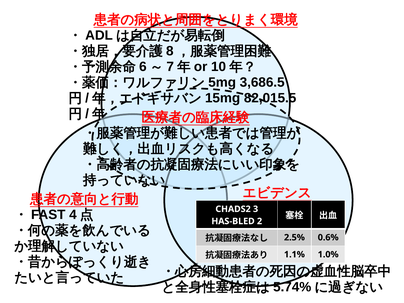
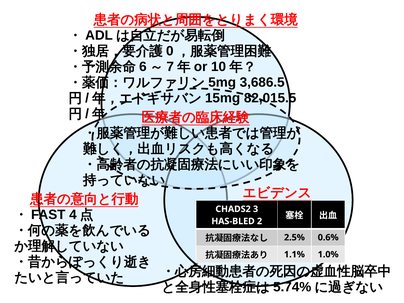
8: 8 -> 0 (170, 51)
